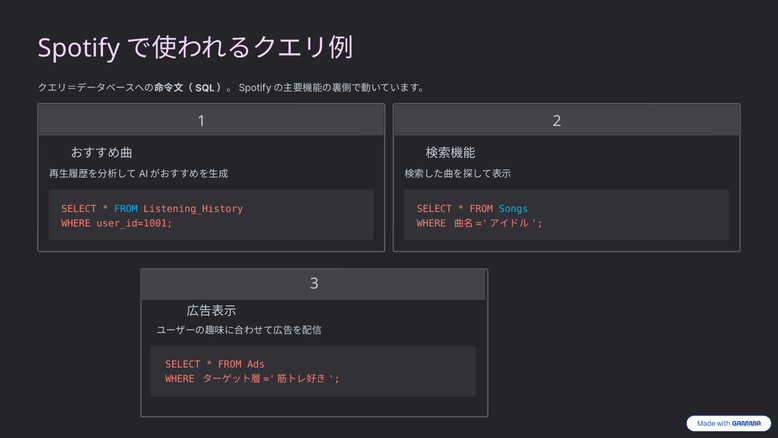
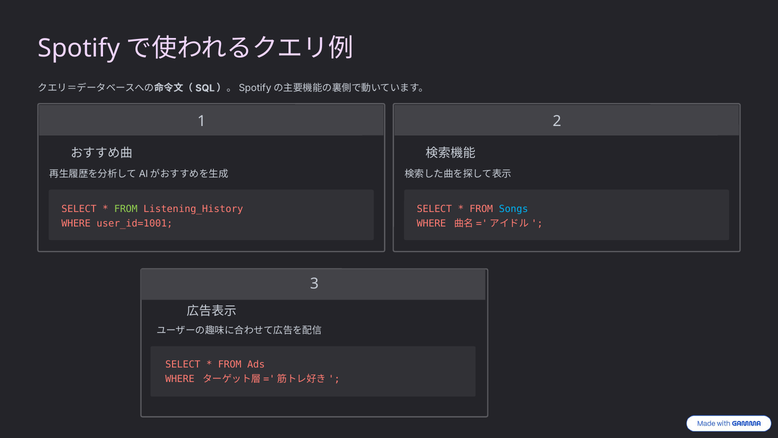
FROM colour: light blue -> light green (126, 209)
